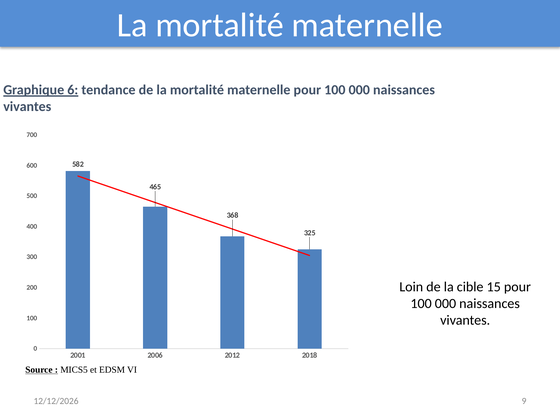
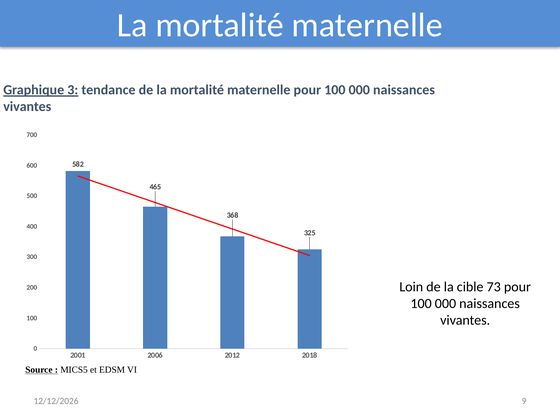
6: 6 -> 3 (73, 90)
15: 15 -> 73 (494, 287)
